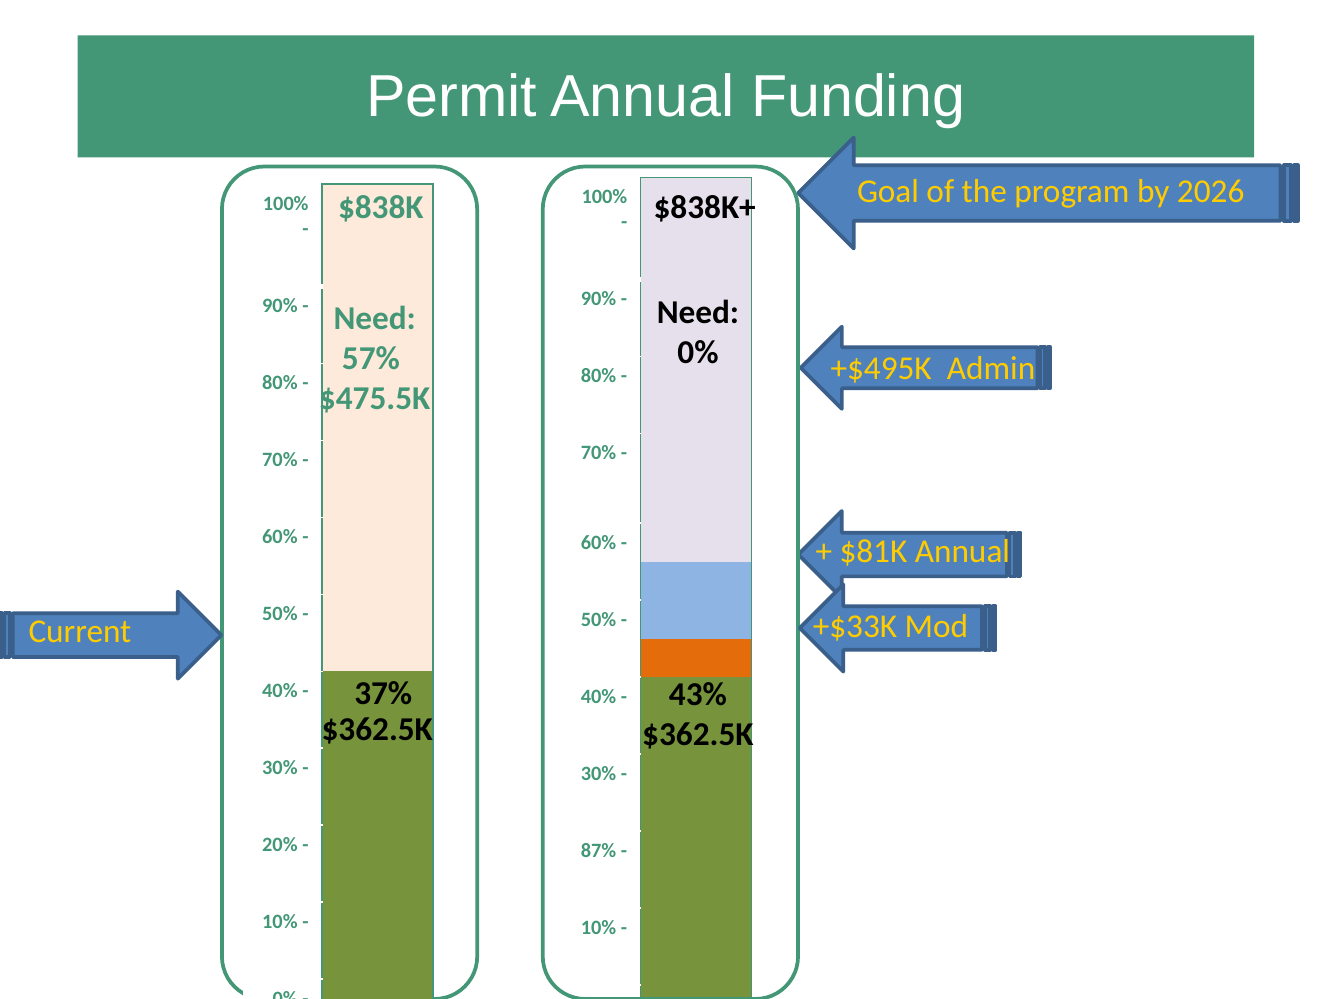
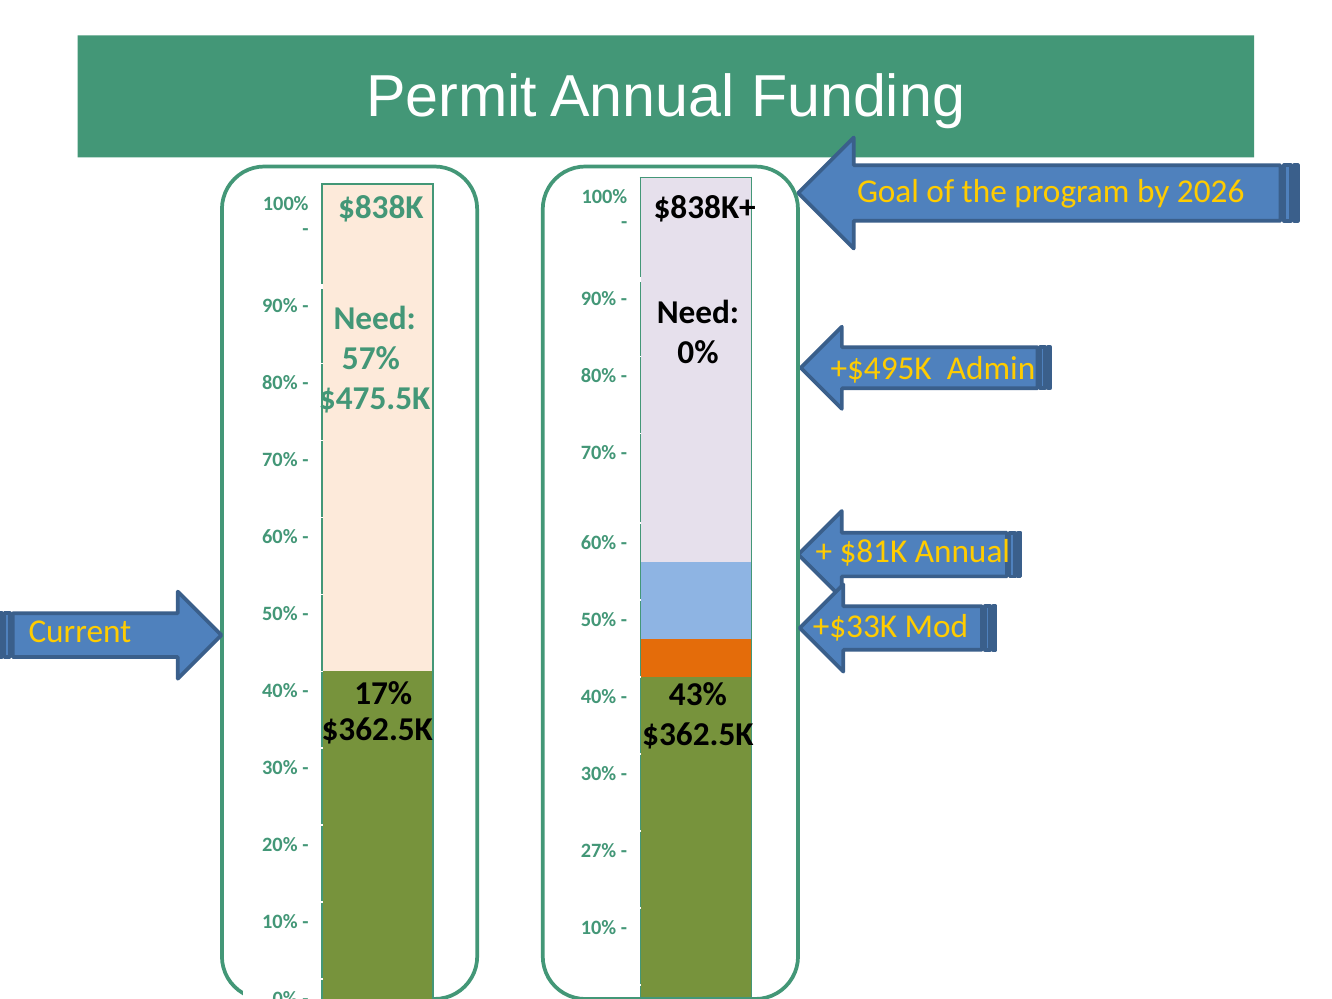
37%: 37% -> 17% (383, 694)
87%: 87% -> 27% (599, 851)
